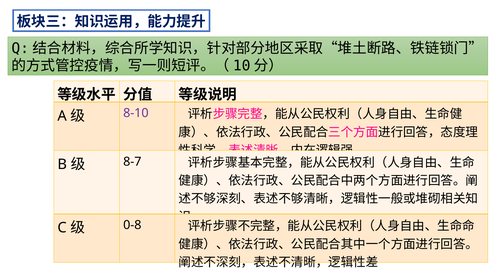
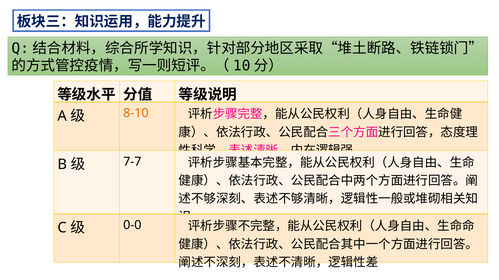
8-10 colour: purple -> orange (136, 113)
8-7: 8-7 -> 7-7 (132, 162)
0-8: 0-8 -> 0-0 (132, 226)
